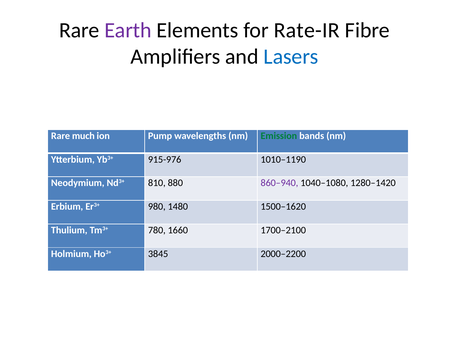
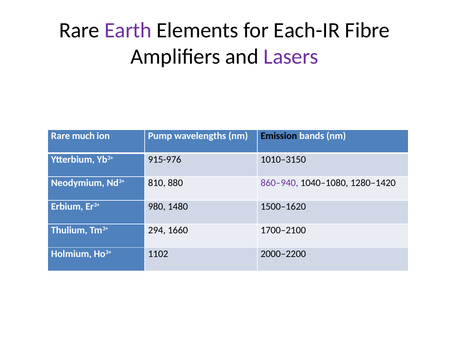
Rate-IR: Rate-IR -> Each-IR (307, 30)
Lasers colour: blue -> purple (291, 57)
Emission colour: green -> black (279, 136)
1010–1190: 1010–1190 -> 1010–3150 (283, 159)
780: 780 -> 294 (157, 230)
3845: 3845 -> 1102 (158, 254)
